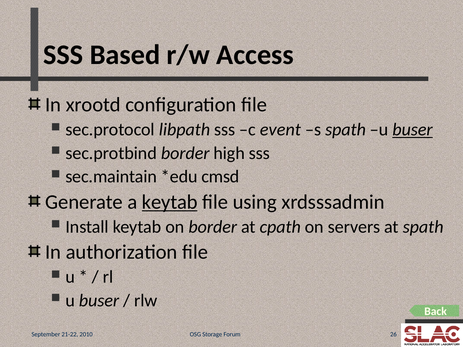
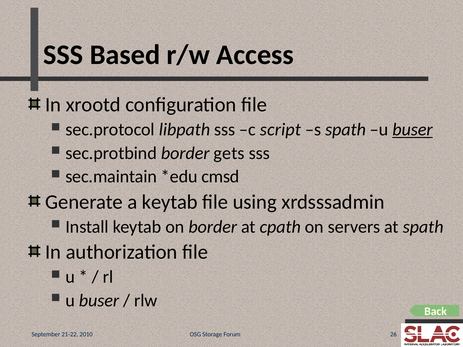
event: event -> script (280, 130)
high: high -> gets (229, 153)
keytab underline: present -> none (170, 202)
